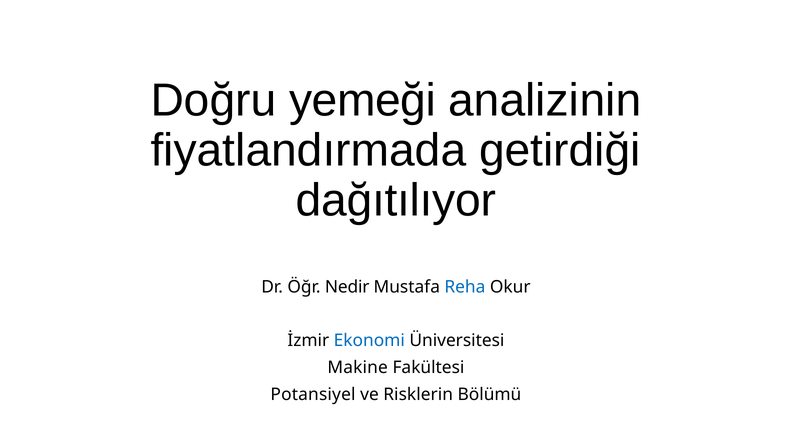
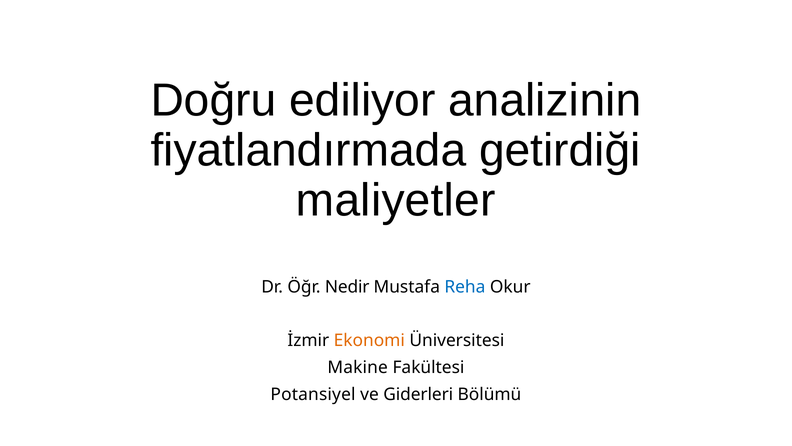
yemeği: yemeği -> ediliyor (362, 101)
dağıtılıyor: dağıtılıyor -> maliyetler (396, 200)
Ekonomi colour: blue -> orange (369, 340)
Risklerin: Risklerin -> Giderleri (418, 394)
